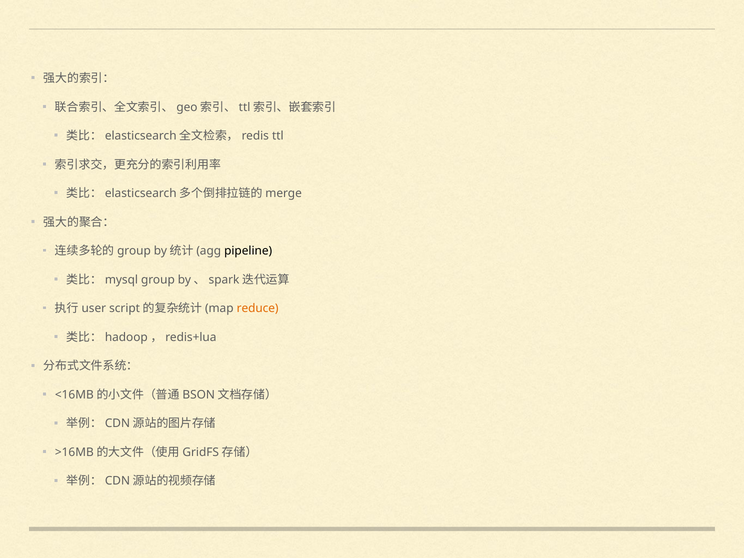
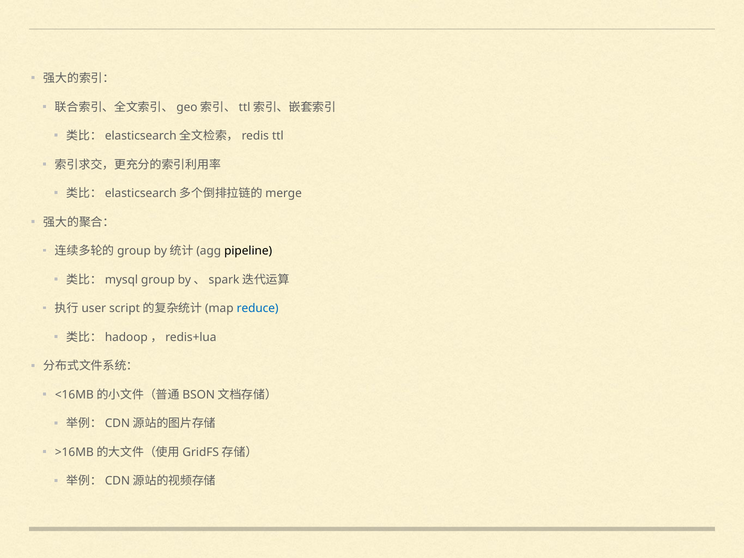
reduce colour: orange -> blue (258, 309)
